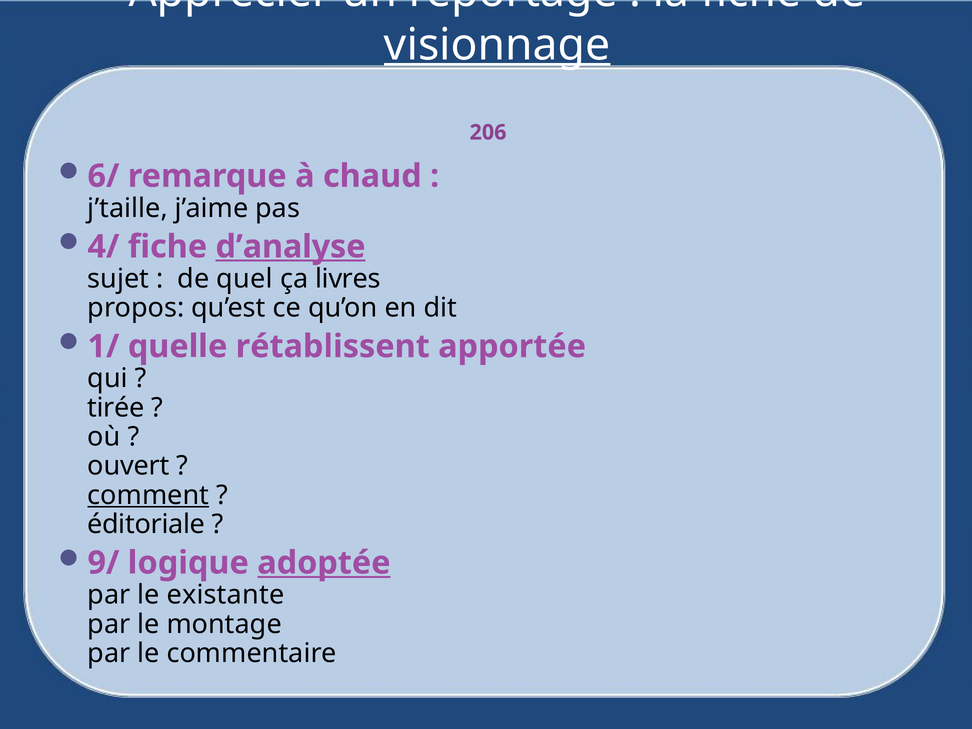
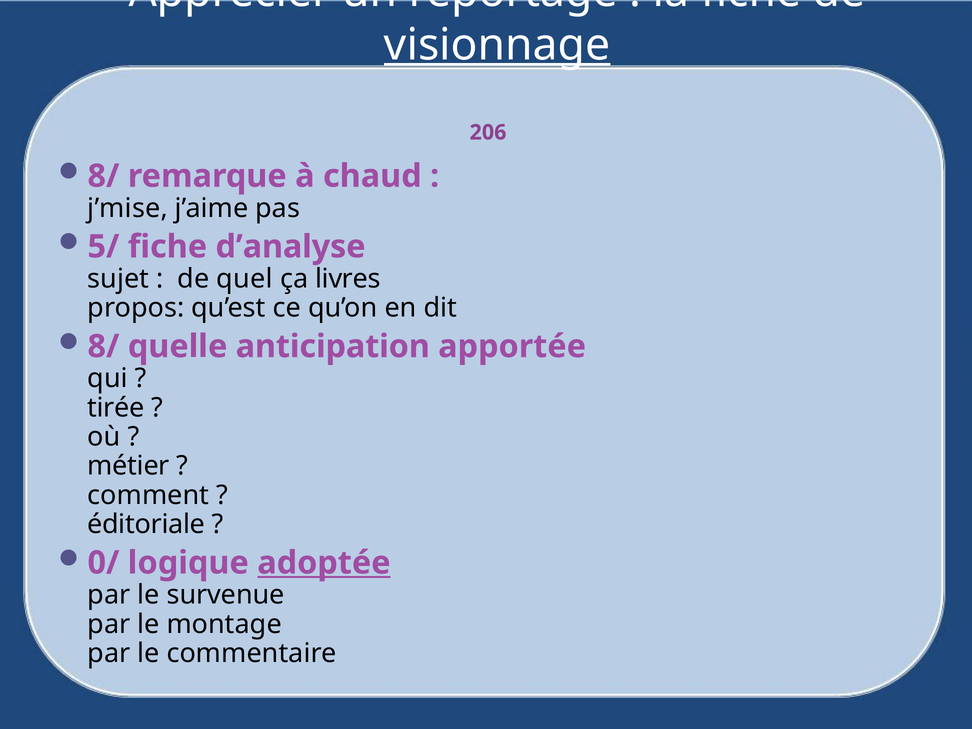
6/: 6/ -> 8/ (103, 176)
j’taille: j’taille -> j’mise (128, 208)
4/: 4/ -> 5/ (103, 247)
d’analyse underline: present -> none (291, 247)
1/: 1/ -> 8/ (103, 346)
rétablissent: rétablissent -> anticipation (333, 346)
ouvert: ouvert -> métier (128, 466)
comment underline: present -> none (148, 495)
9/: 9/ -> 0/ (103, 563)
existante: existante -> survenue (226, 595)
